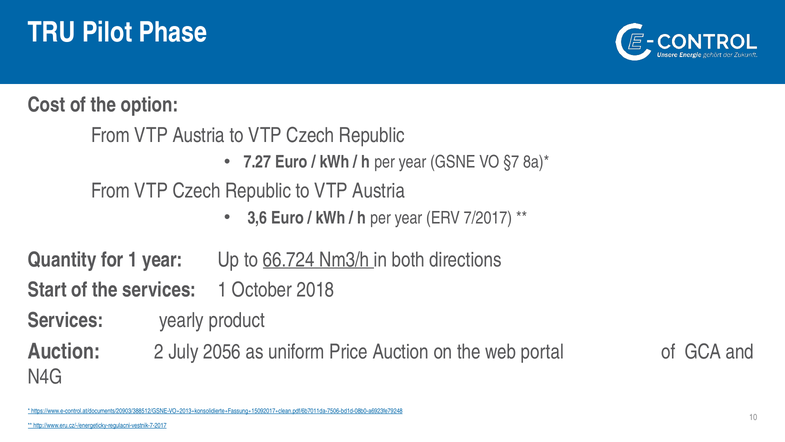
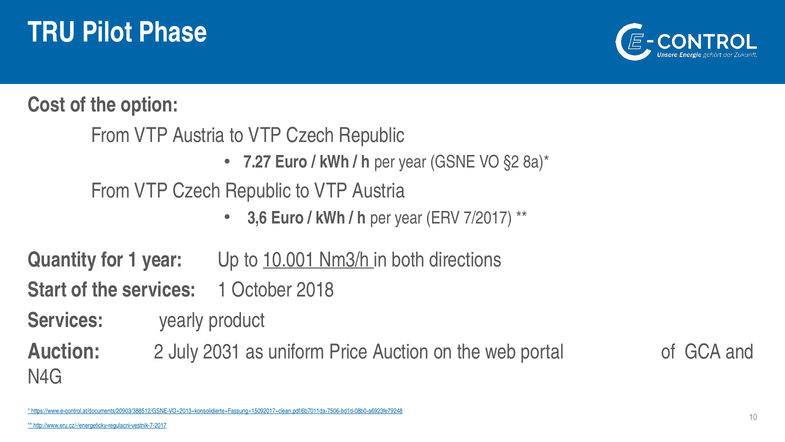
§7: §7 -> §2 (511, 162)
66.724: 66.724 -> 10.001 (289, 259)
2056: 2056 -> 2031 (222, 351)
